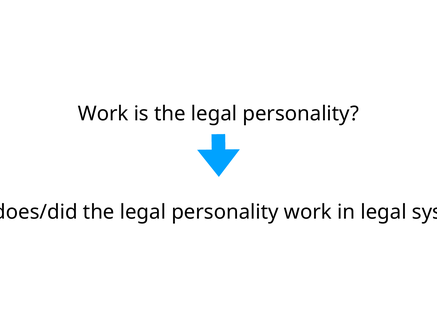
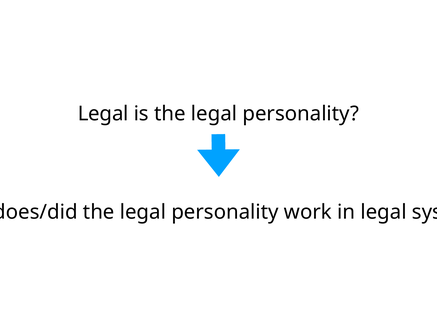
Work: Work -> Legal (103, 114)
